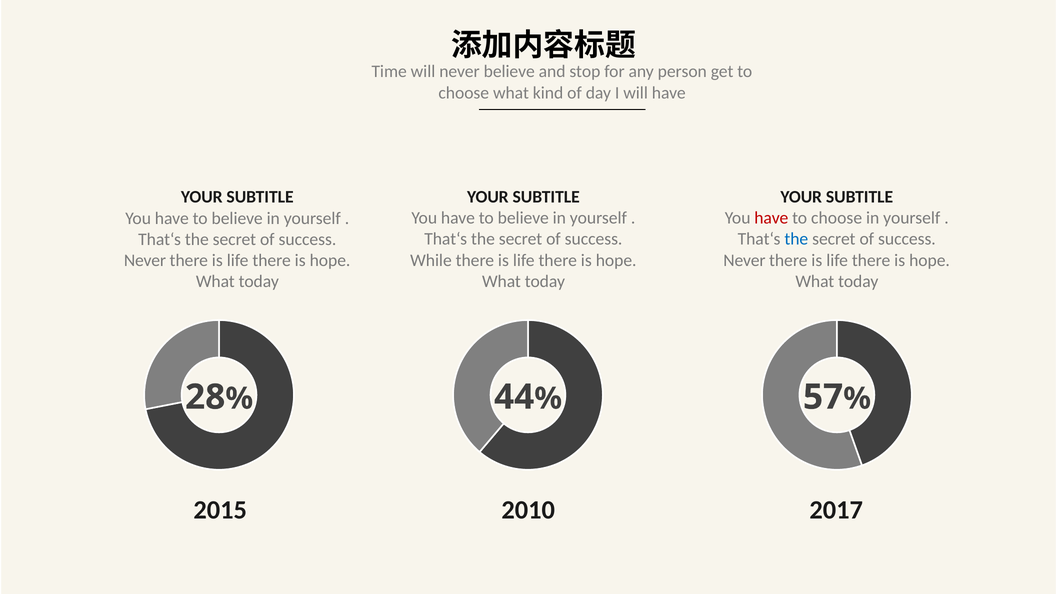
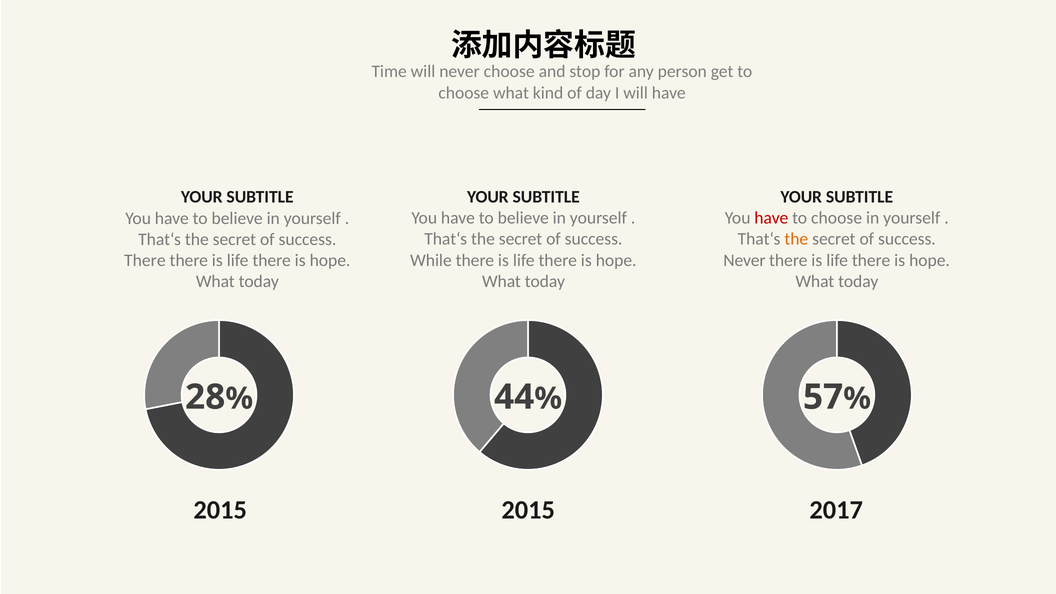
never believe: believe -> choose (509, 72)
the colour: blue -> orange (796, 239)
Never: Never -> There (145, 261)
2015 2010: 2010 -> 2015 (528, 510)
